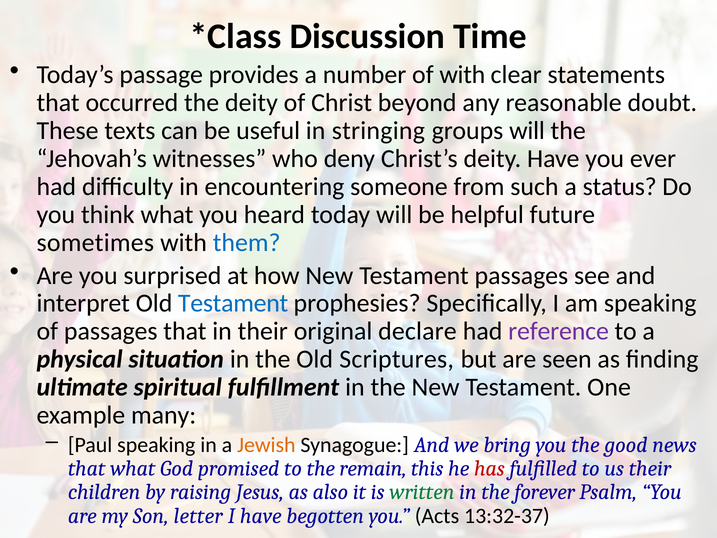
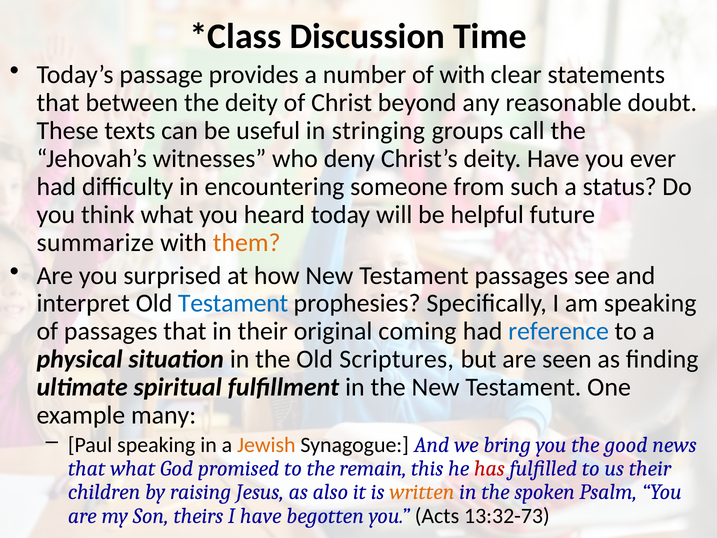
occurred: occurred -> between (132, 103)
groups will: will -> call (527, 131)
sometimes: sometimes -> summarize (95, 242)
them colour: blue -> orange (247, 242)
declare: declare -> coming (417, 331)
reference colour: purple -> blue (559, 331)
written colour: green -> orange (422, 492)
forever: forever -> spoken (545, 492)
letter: letter -> theirs (198, 516)
13:32-37: 13:32-37 -> 13:32-73 (507, 516)
